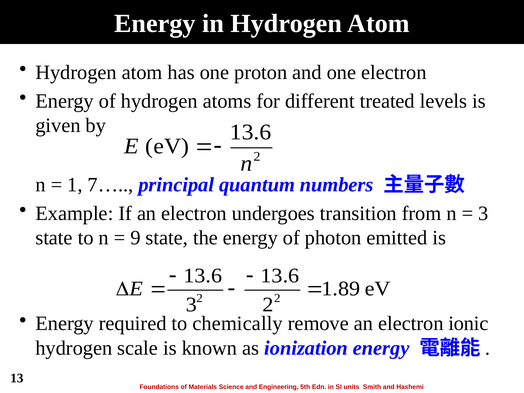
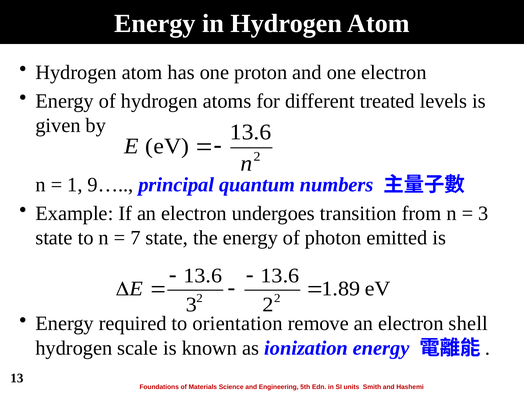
7…: 7… -> 9… (110, 185)
9: 9 -> 7 (136, 238)
chemically: chemically -> orientation (238, 324)
ionic: ionic -> shell (468, 324)
